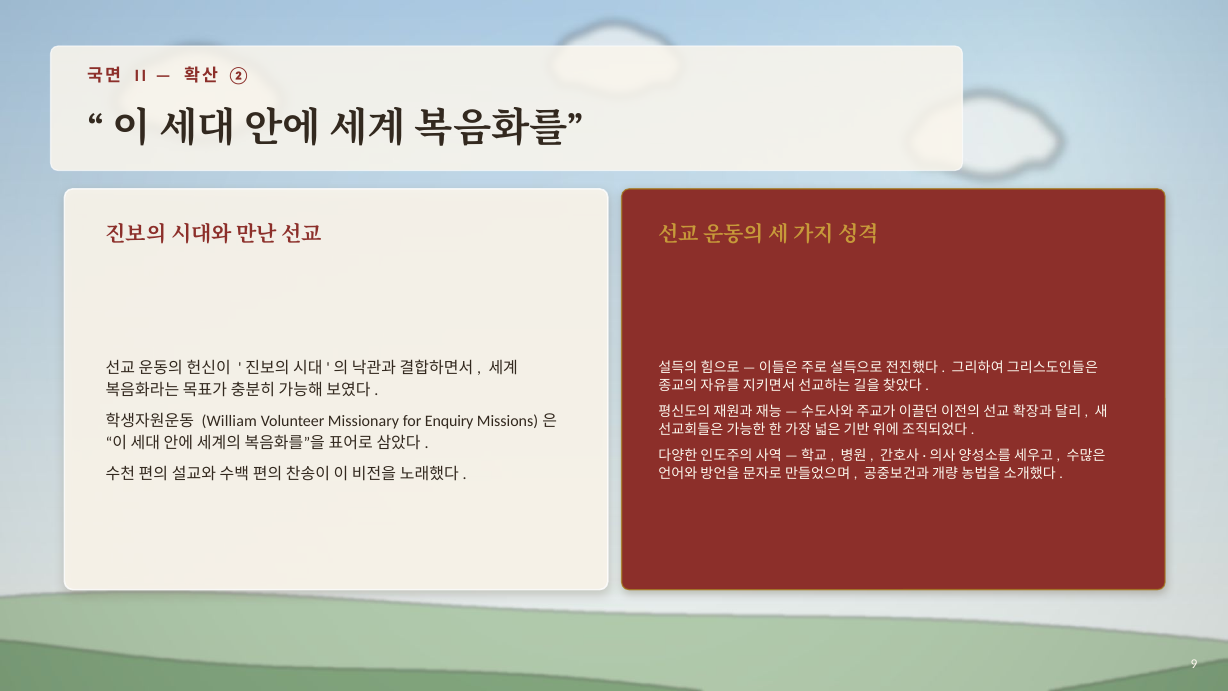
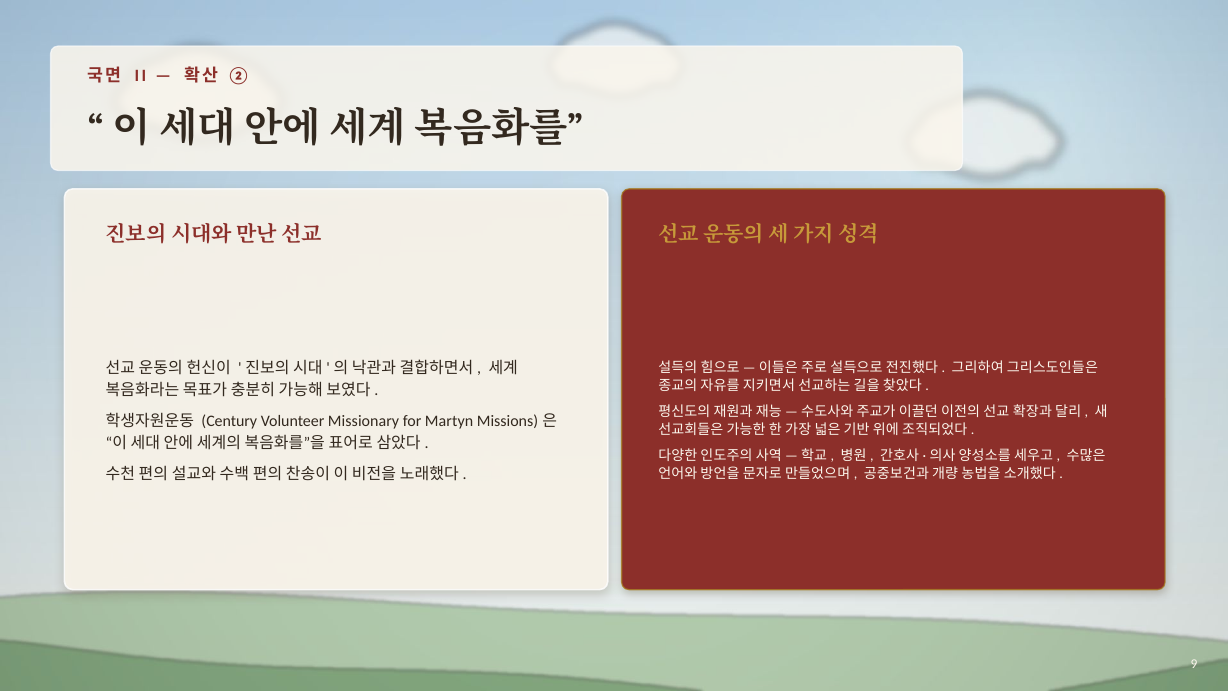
William: William -> Century (229, 421)
Enquiry: Enquiry -> Martyn (449, 421)
